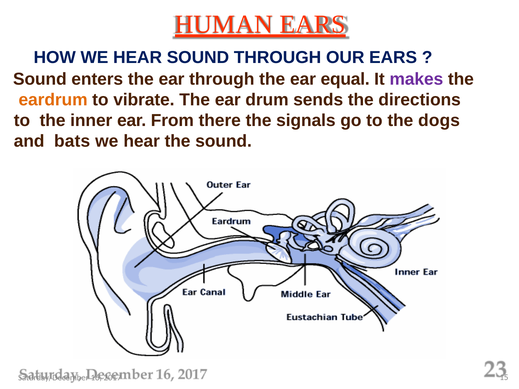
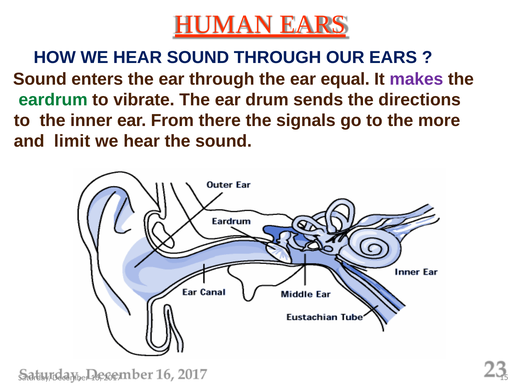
eardrum colour: orange -> green (53, 100)
dogs: dogs -> more (439, 121)
bats: bats -> limit (72, 141)
